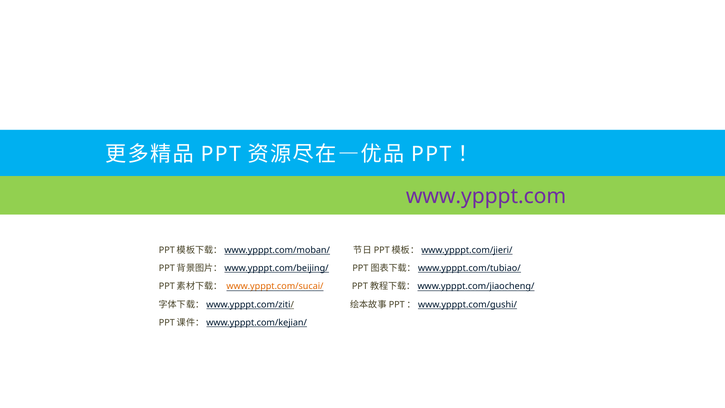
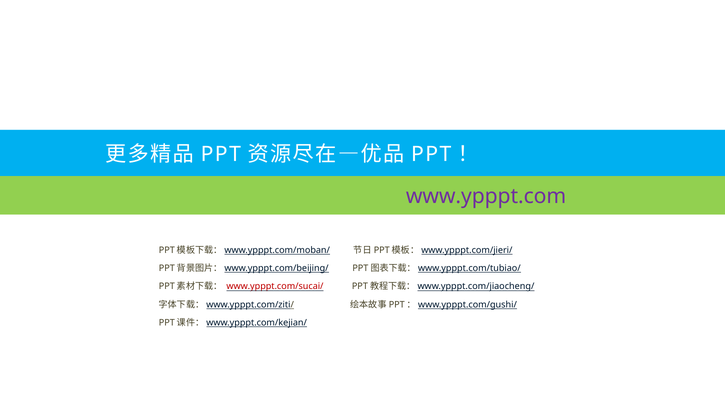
www.ypppt.com/sucai/ colour: orange -> red (275, 286)
